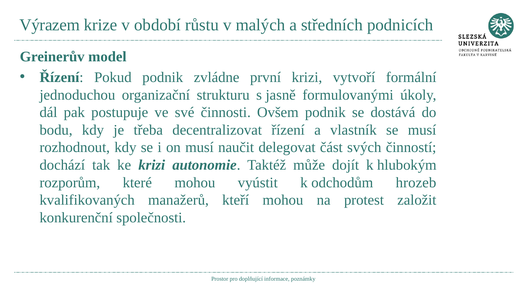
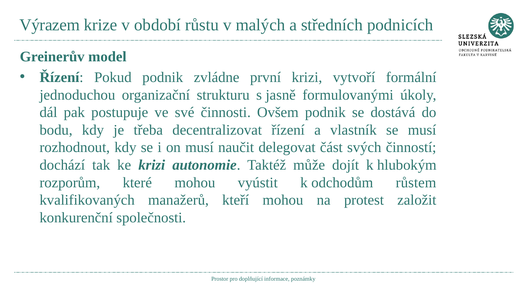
hrozeb: hrozeb -> růstem (416, 183)
